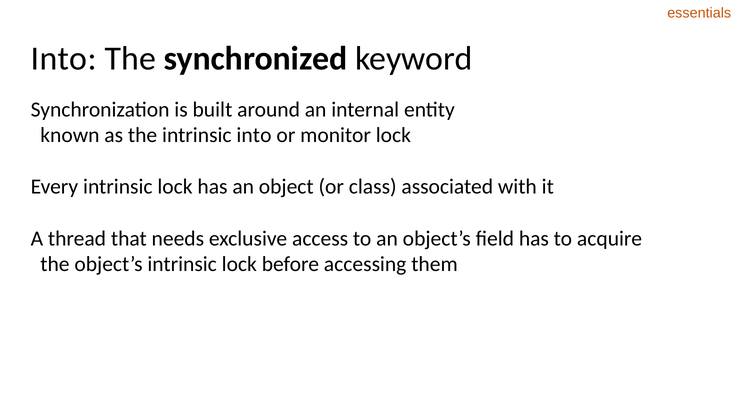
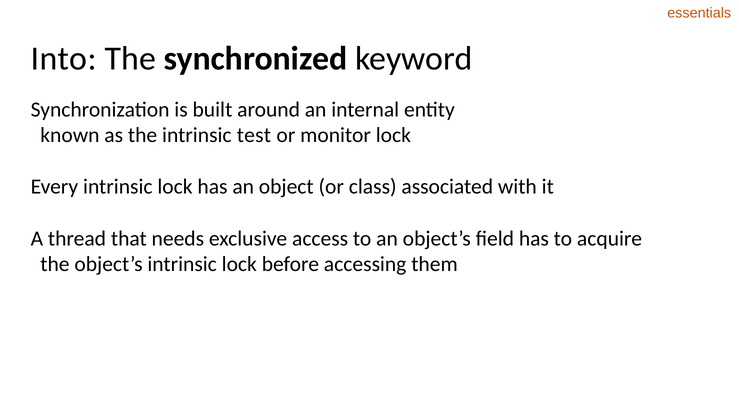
intrinsic into: into -> test (254, 135)
